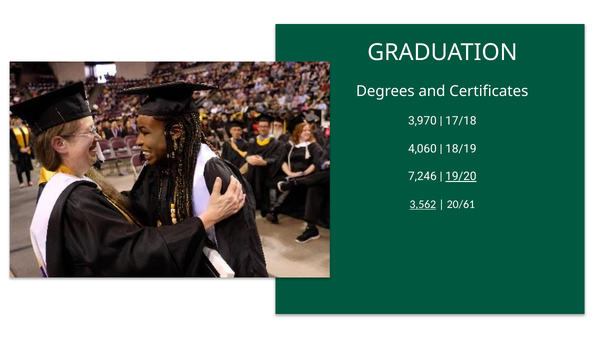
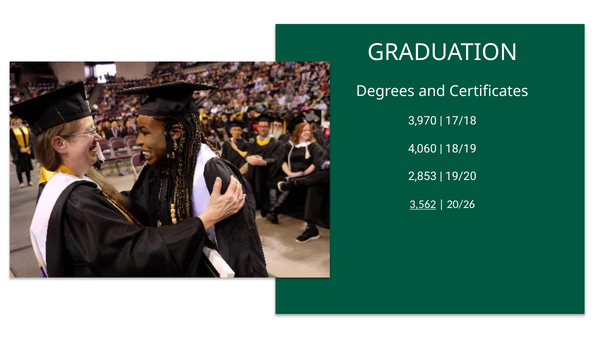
7,246: 7,246 -> 2,853 (422, 176)
19/20 underline: present -> none (461, 176)
20/61: 20/61 -> 20/26 (461, 204)
